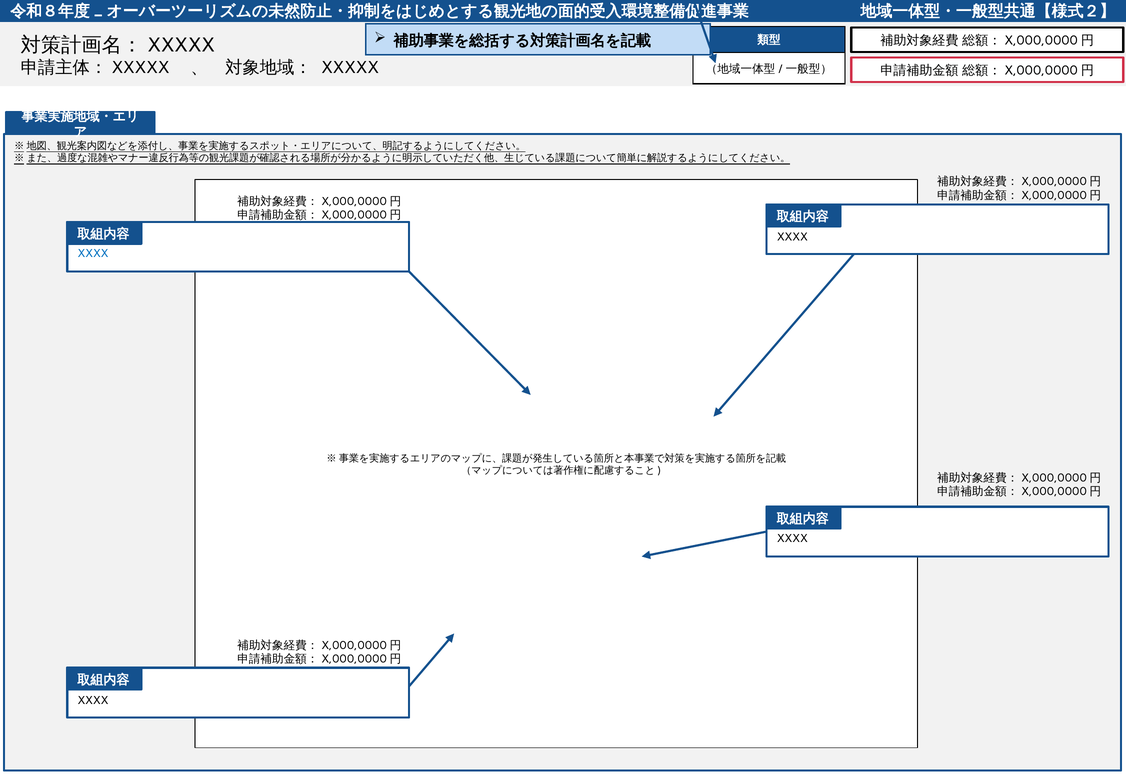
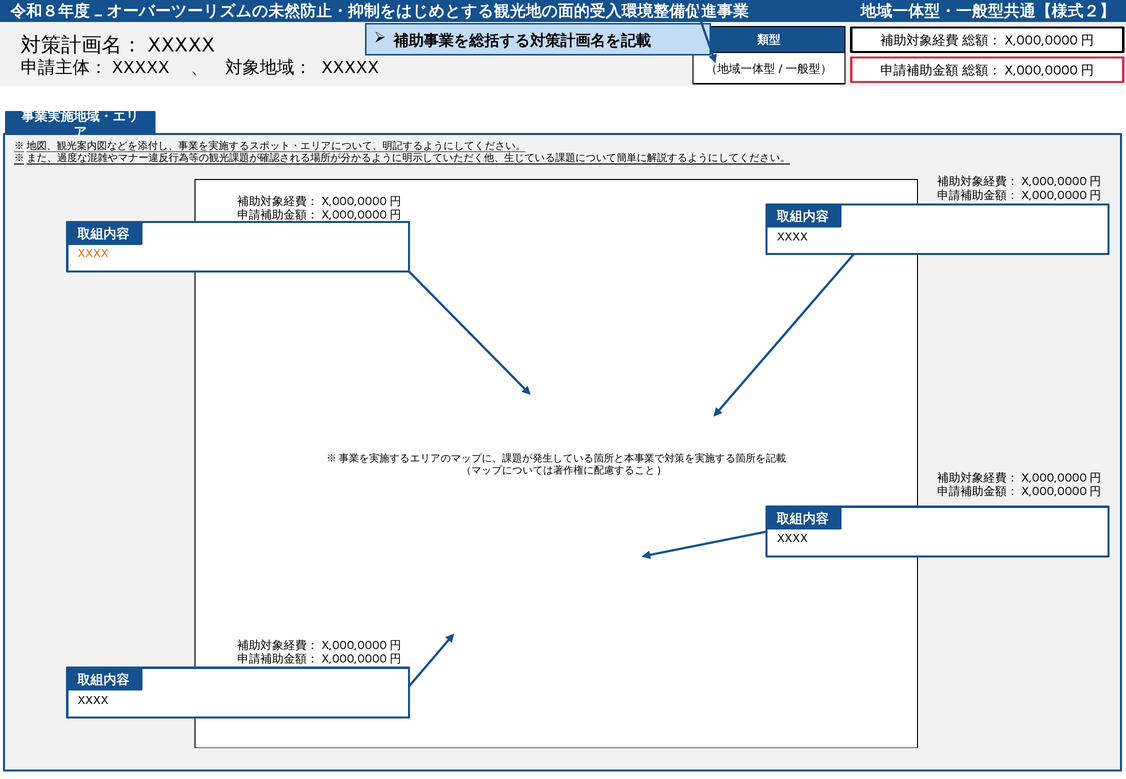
XXXX colour: blue -> orange (93, 254)
